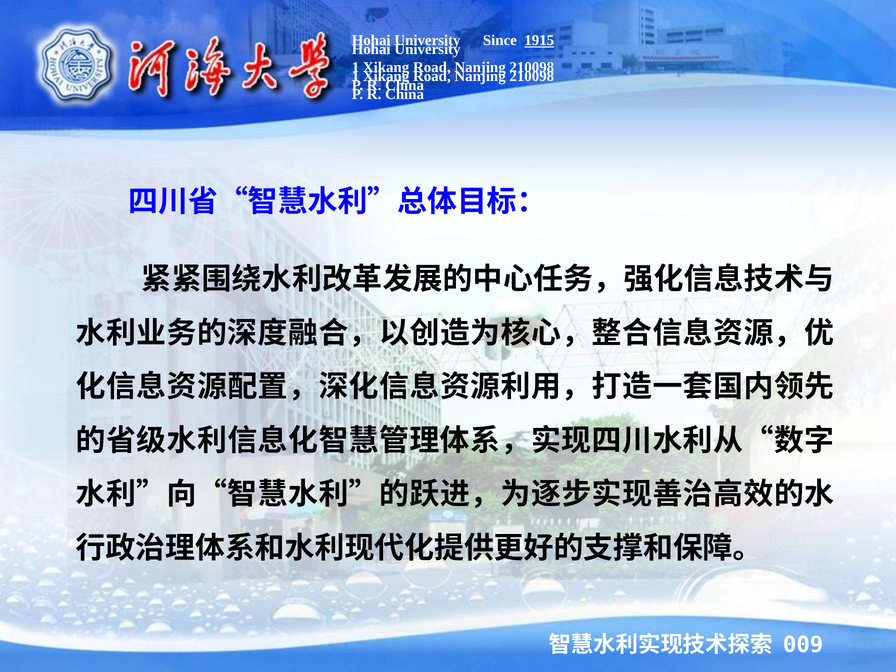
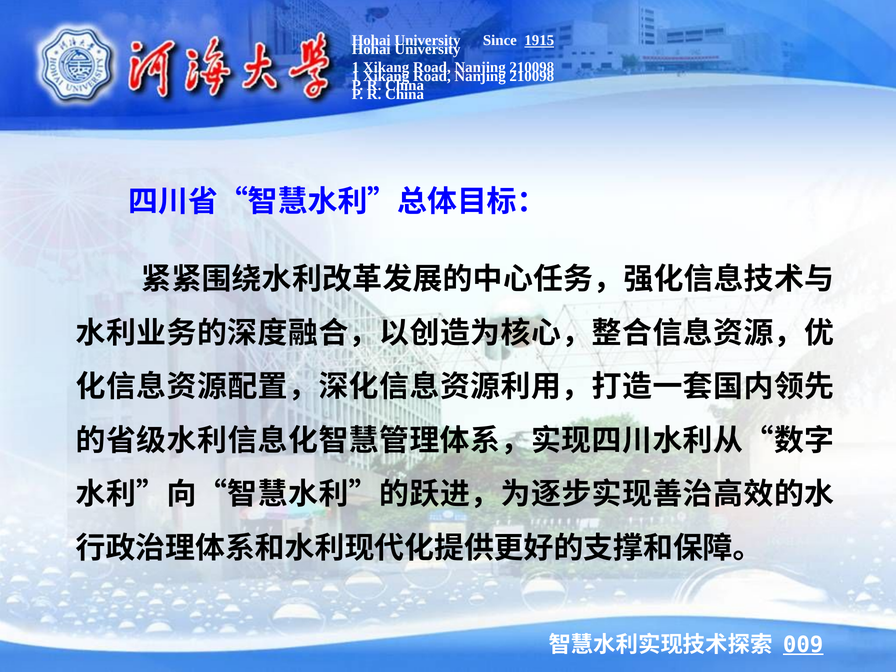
009 underline: none -> present (803, 645)
